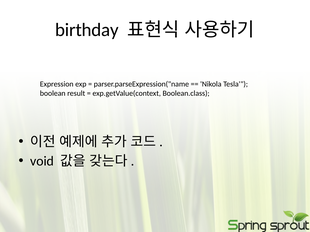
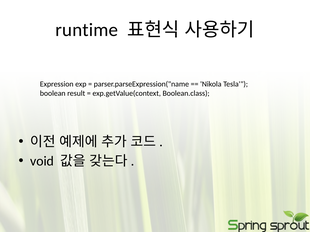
birthday: birthday -> runtime (87, 30)
